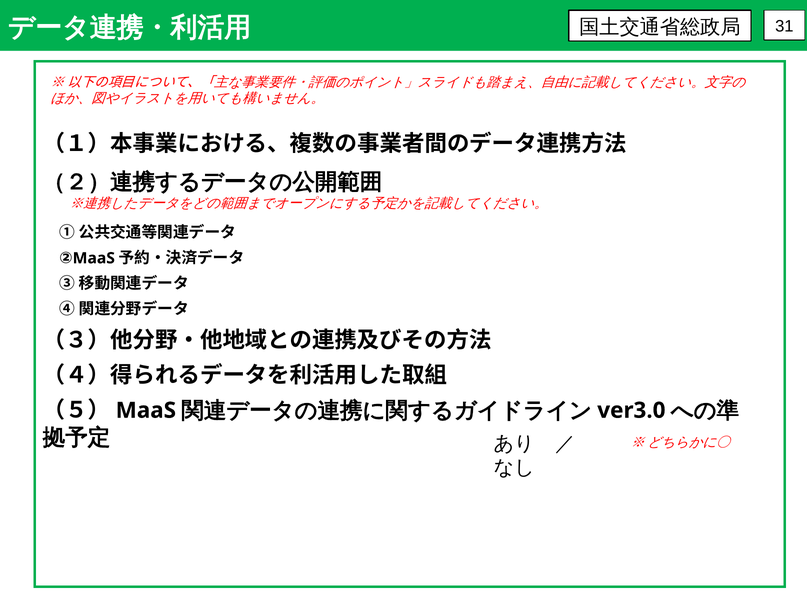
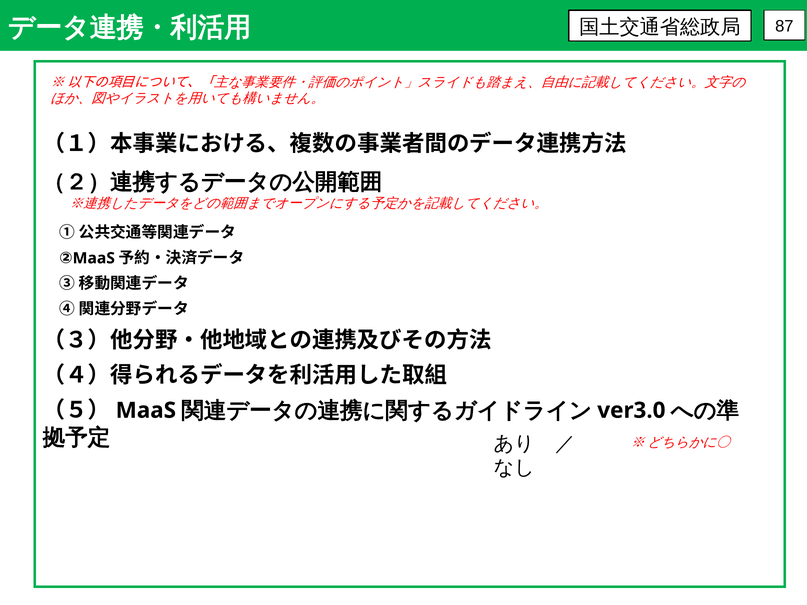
31: 31 -> 87 (784, 26)
